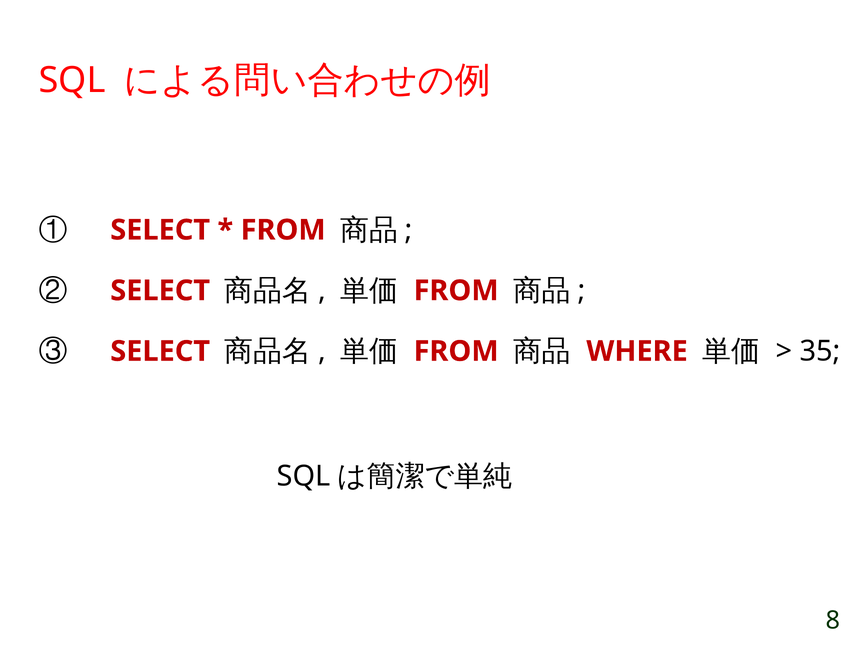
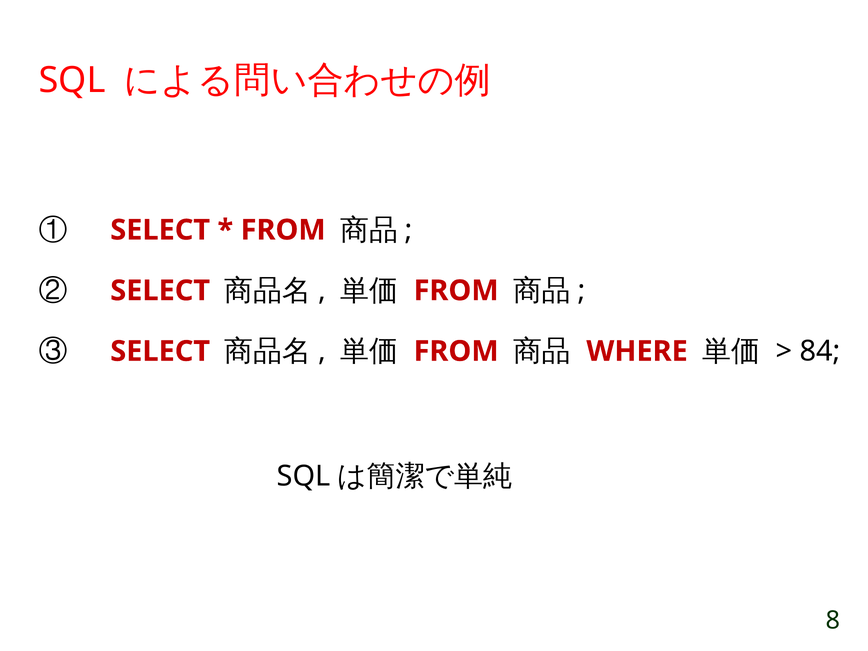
35: 35 -> 84 (820, 351)
